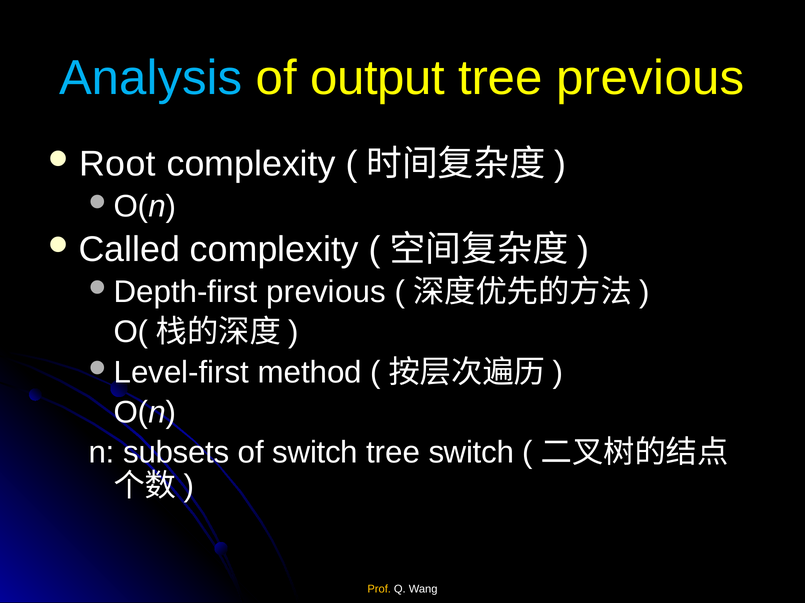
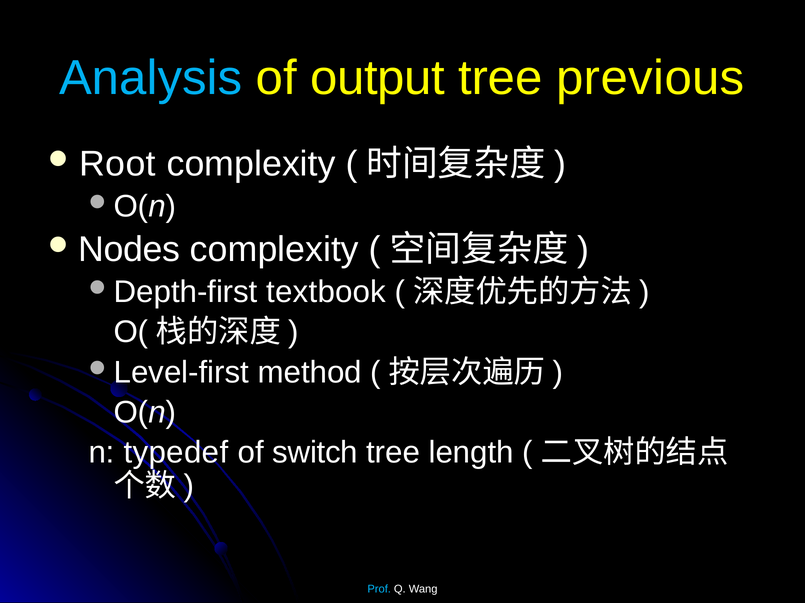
Called: Called -> Nodes (129, 250)
previous: previous -> textbook (326, 292)
subsets: subsets -> typedef (176, 453)
tree switch: switch -> length (471, 453)
Prof colour: yellow -> light blue (379, 590)
